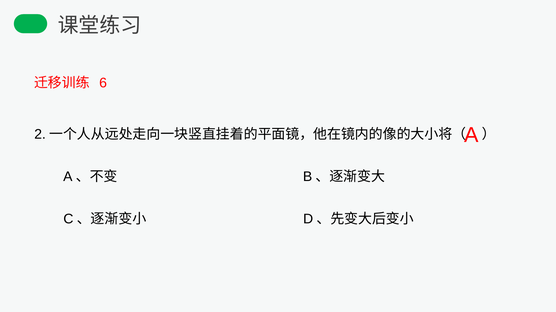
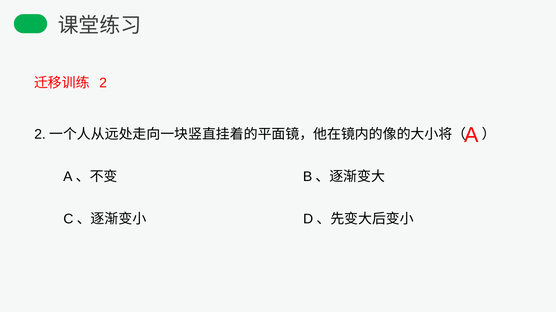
6: 6 -> 2 (103, 83)
